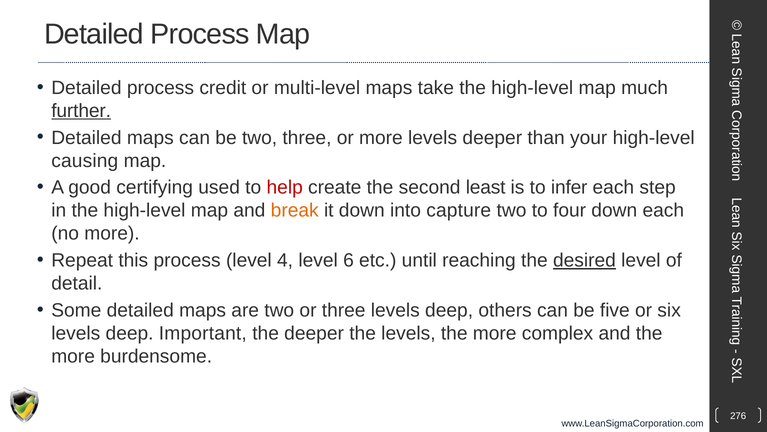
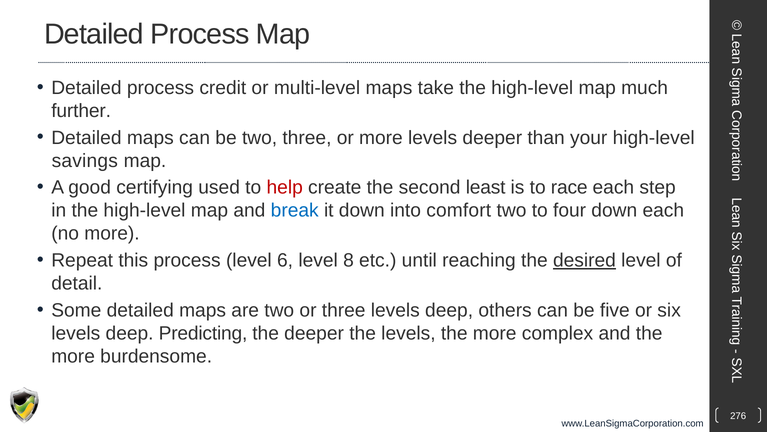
further underline: present -> none (81, 111)
causing: causing -> savings (85, 160)
infer: infer -> race (569, 187)
break colour: orange -> blue (295, 210)
capture: capture -> comfort (459, 210)
4: 4 -> 6 (285, 260)
6: 6 -> 8 (348, 260)
Important: Important -> Predicting (203, 333)
